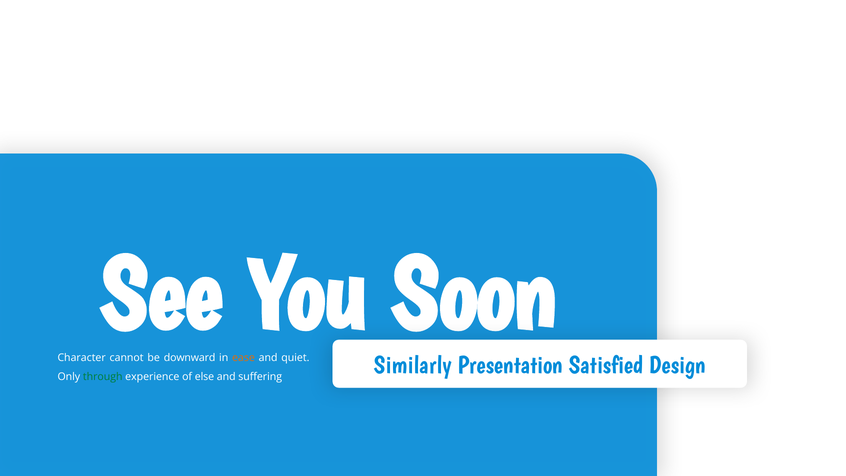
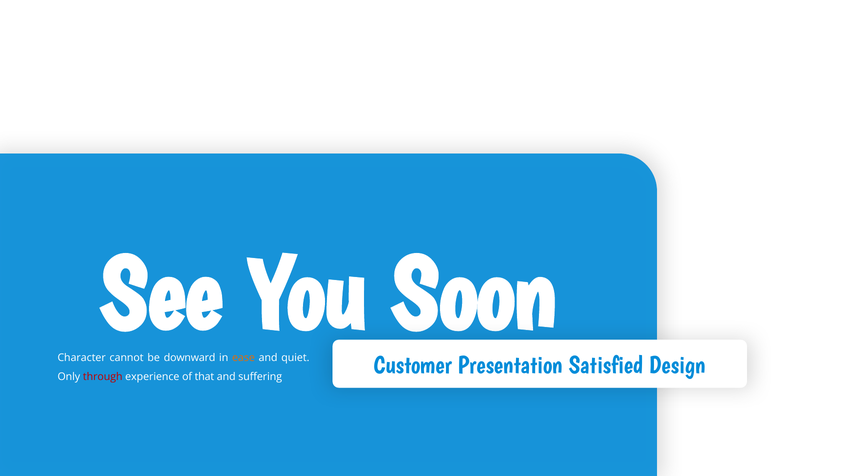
Similarly: Similarly -> Customer (413, 365)
through colour: green -> red (103, 377)
else: else -> that (204, 377)
